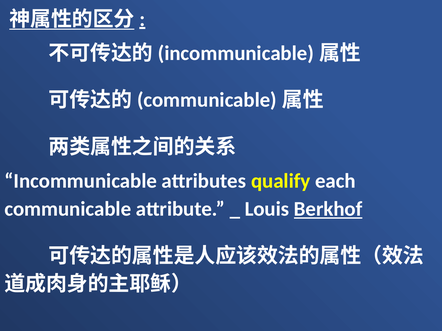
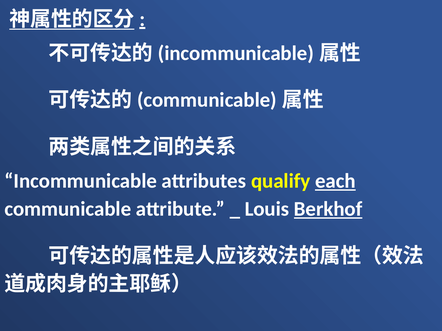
each underline: none -> present (335, 181)
